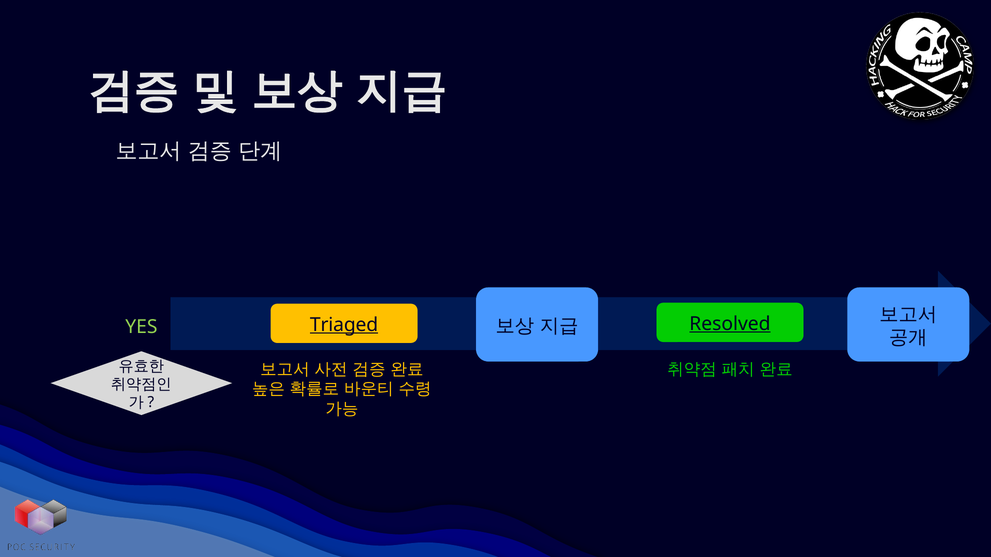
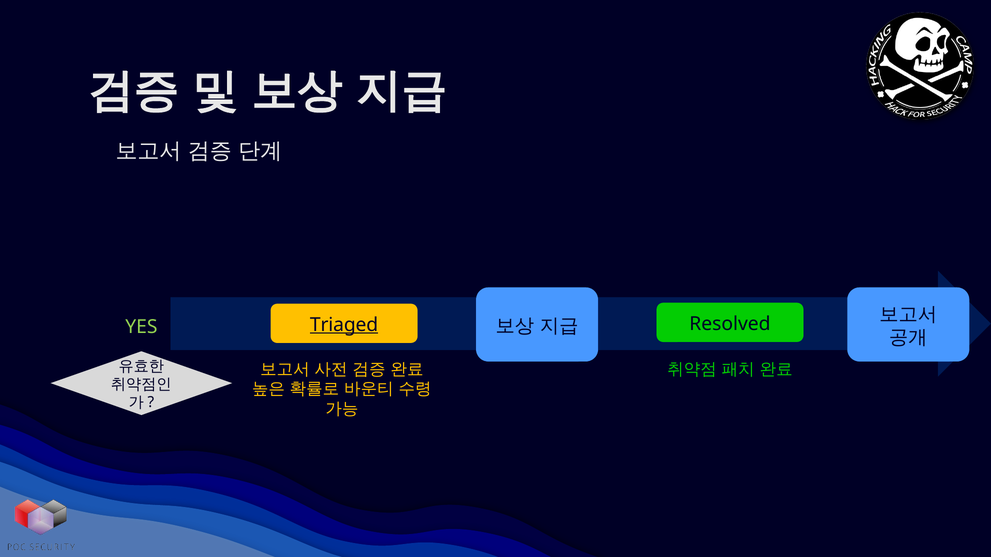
Resolved underline: present -> none (730, 324)
